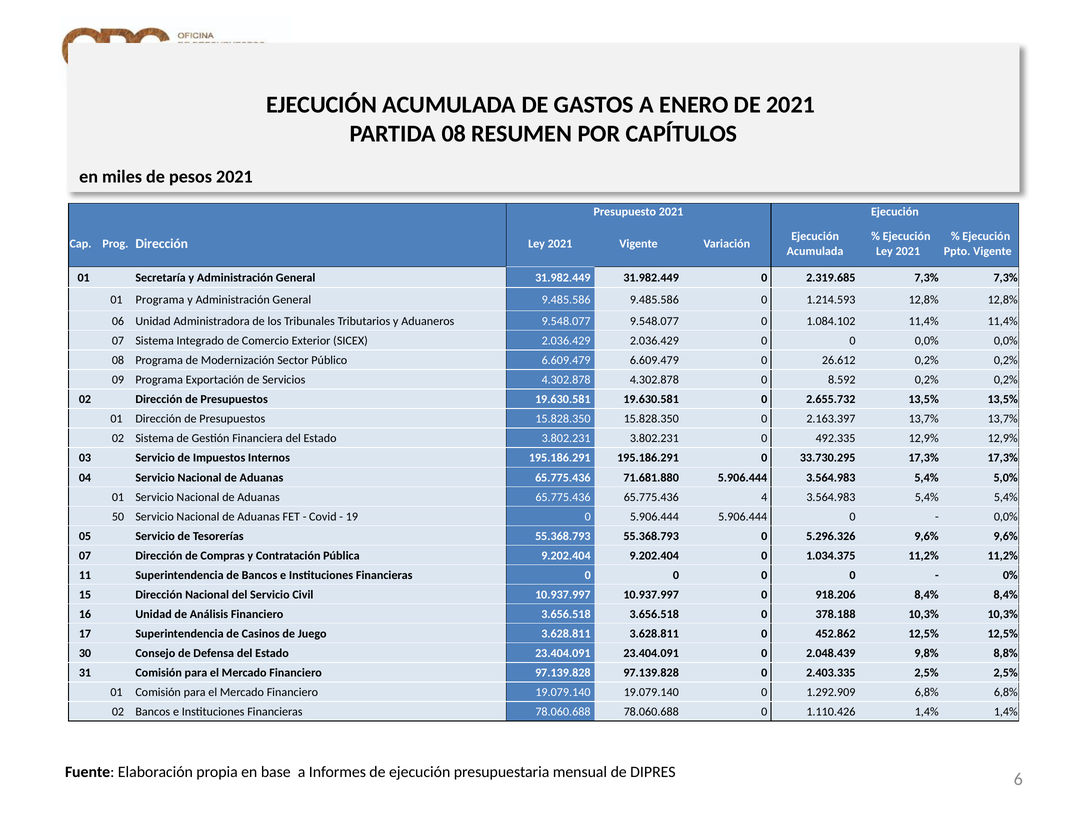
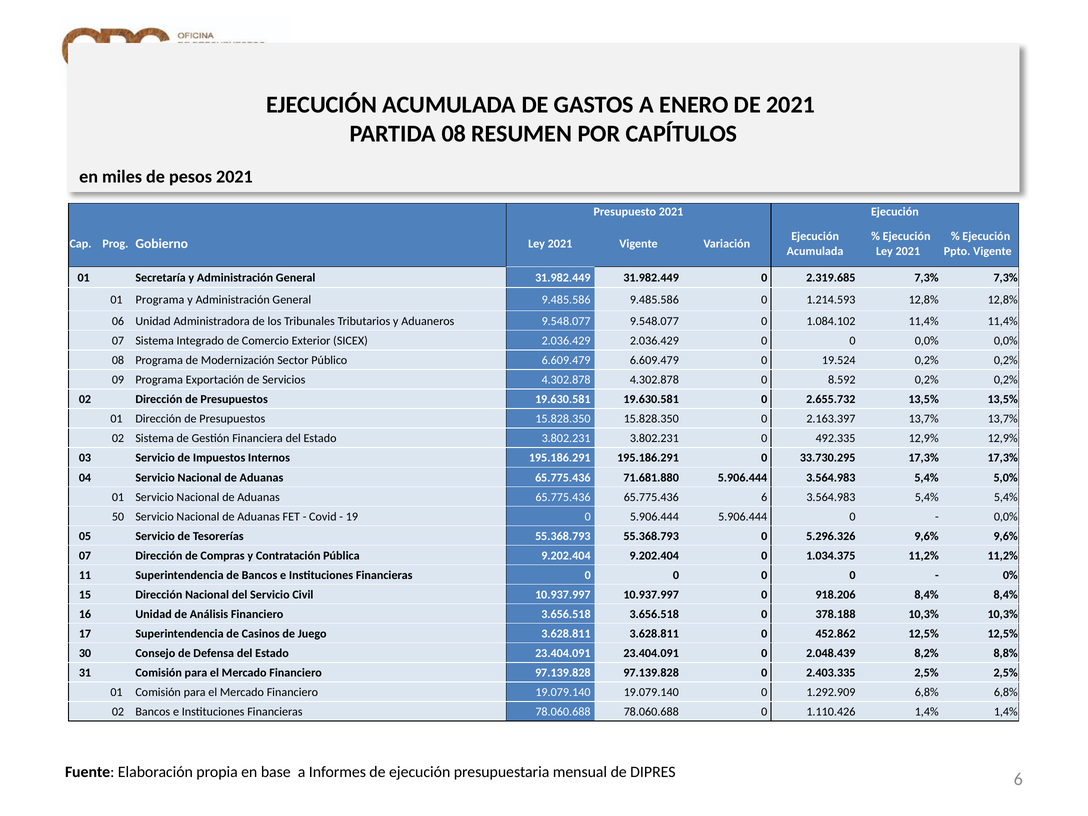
Prog Dirección: Dirección -> Gobierno (162, 244)
26.612: 26.612 -> 19.524 (839, 360)
65.775.436 4: 4 -> 6 (764, 497)
9,8%: 9,8% -> 8,2% (927, 653)
